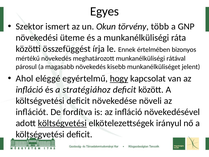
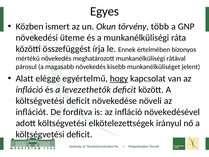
Szektor: Szektor -> Közben (30, 26)
Ahol: Ahol -> Alatt (25, 78)
stratégiához: stratégiához -> levezethetők (87, 90)
költségvetési underline: present -> none (62, 123)
